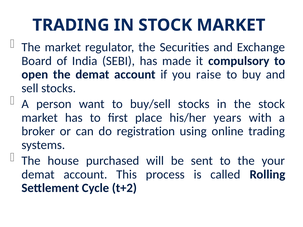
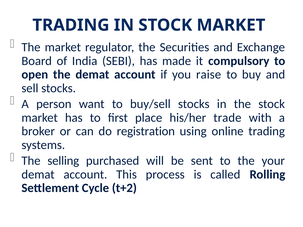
years: years -> trade (227, 118)
house: house -> selling (63, 161)
